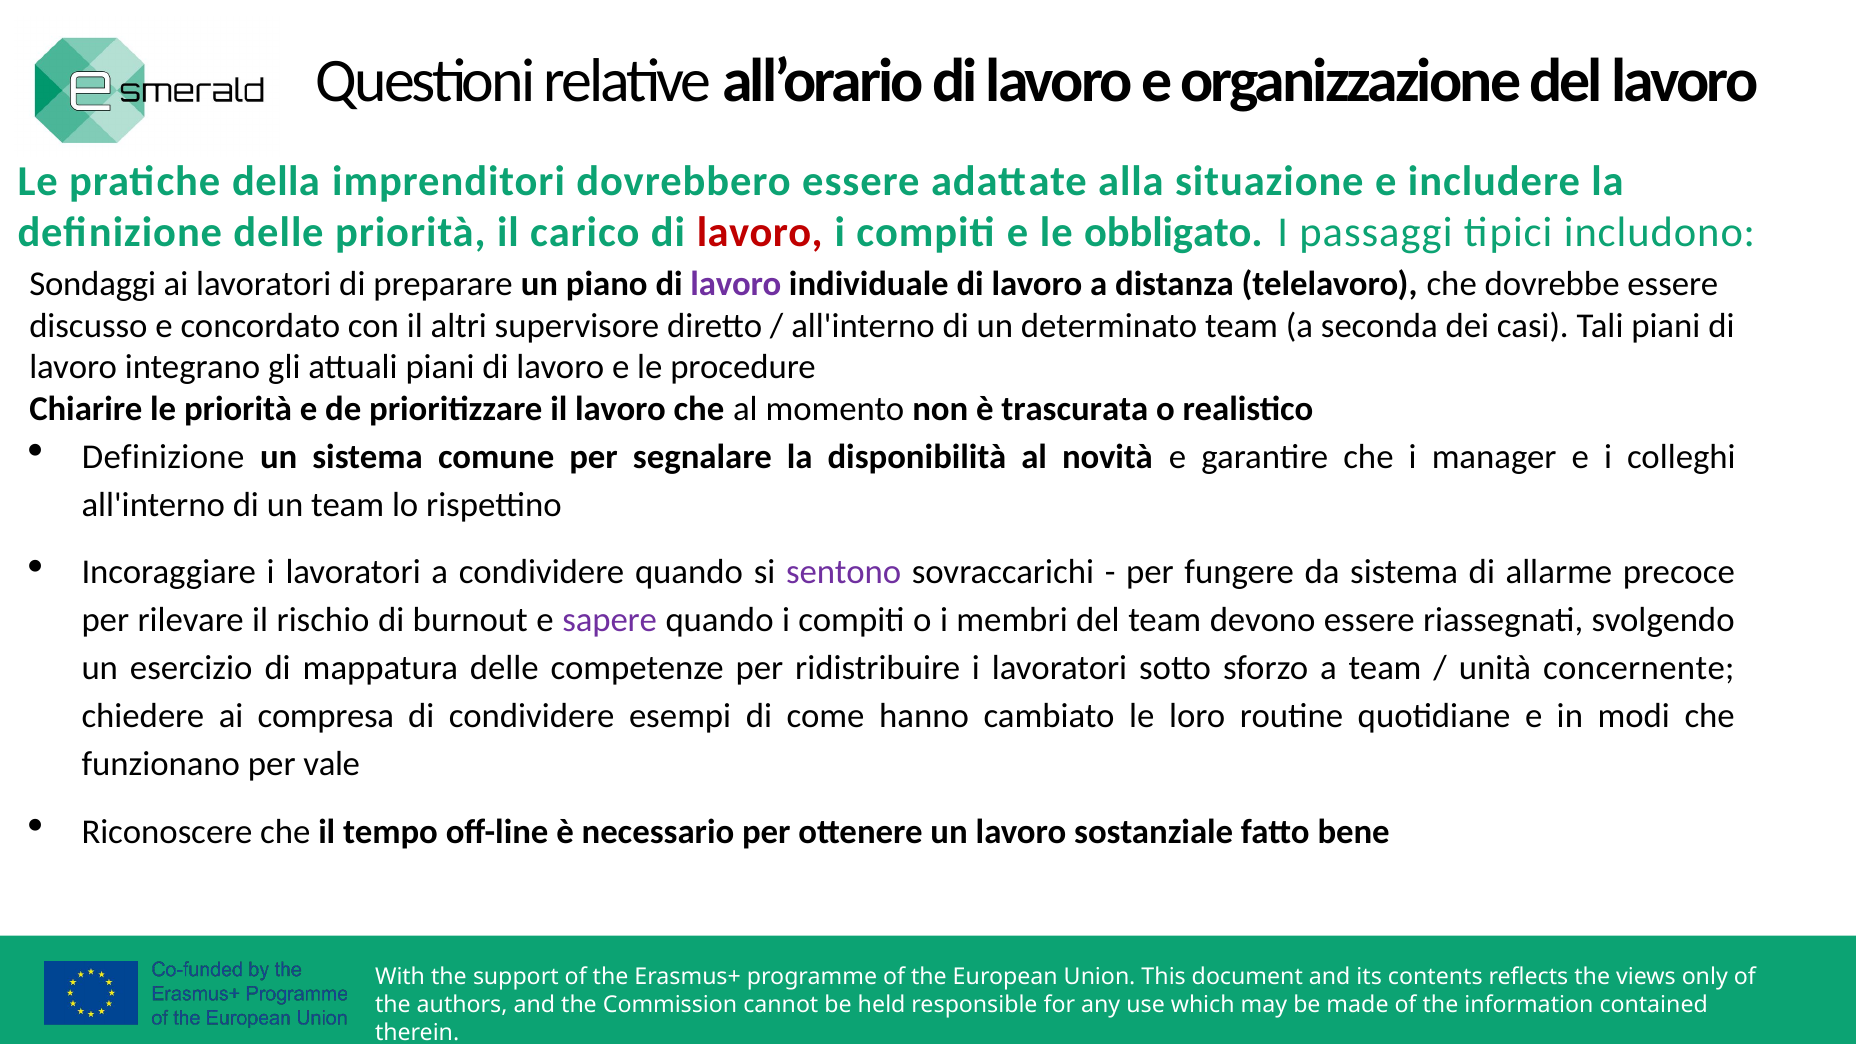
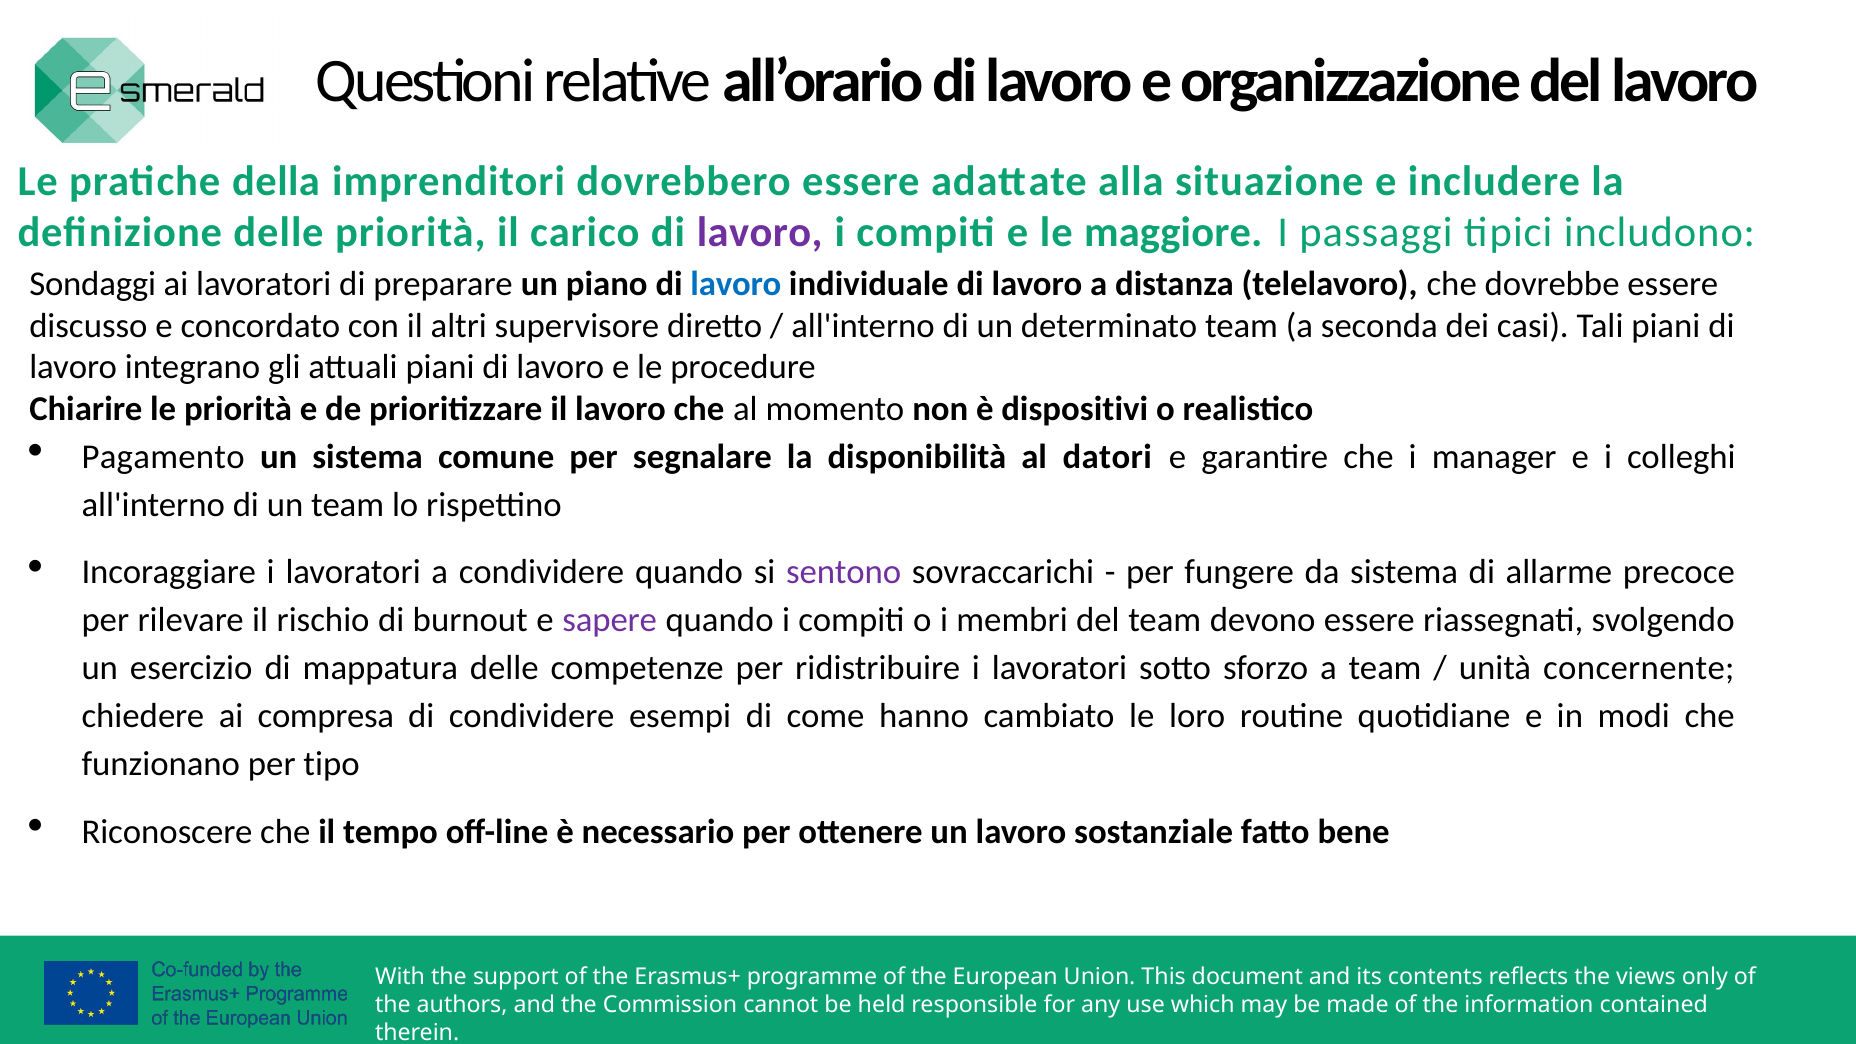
lavoro colour: red -> purple (760, 233)
obbligato: obbligato -> maggiore (1173, 233)
lavoro colour: purple -> blue (736, 284)
trascurata: trascurata -> dispositivi (1075, 409)
Definizione: Definizione -> Pagamento (163, 457)
novità: novità -> datori (1107, 457)
vale: vale -> tipo (332, 764)
